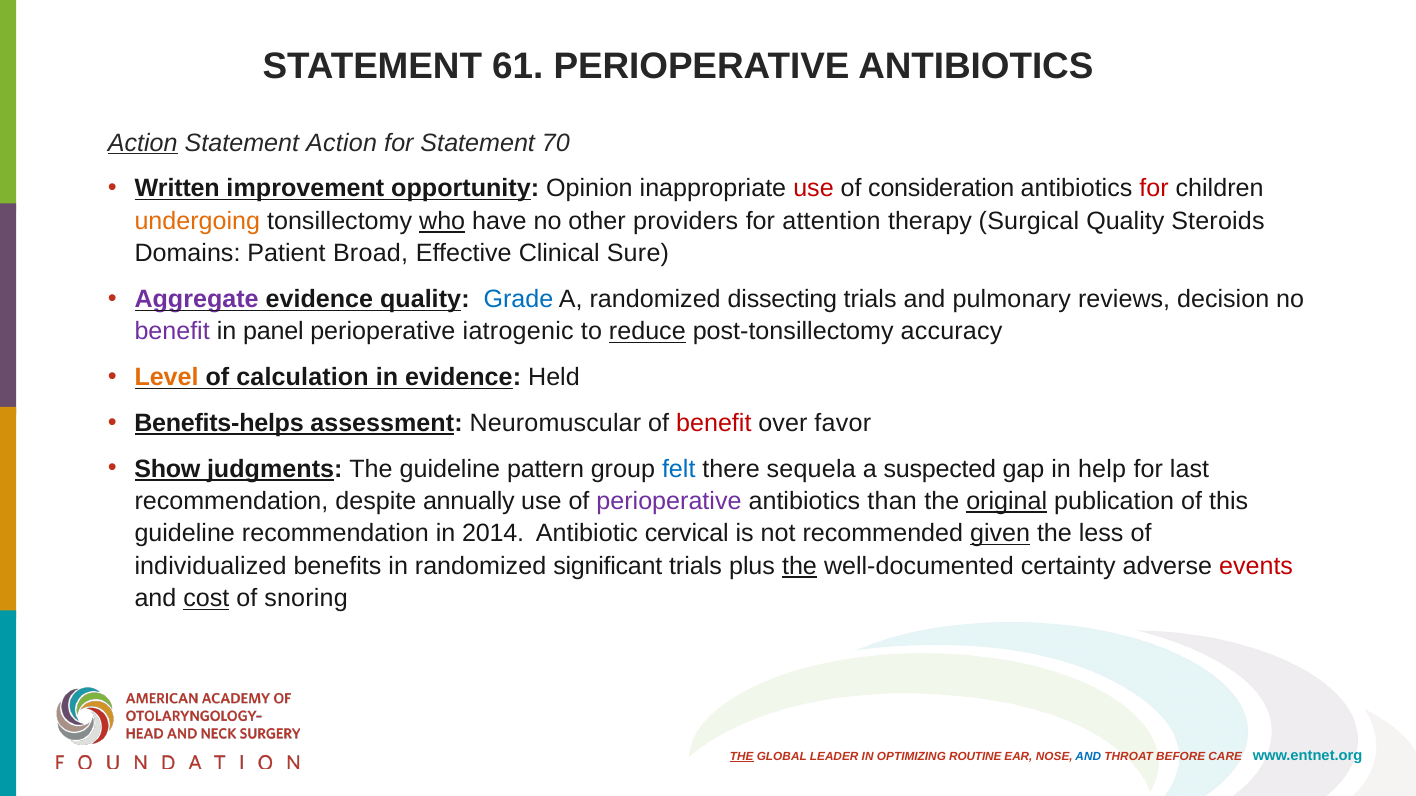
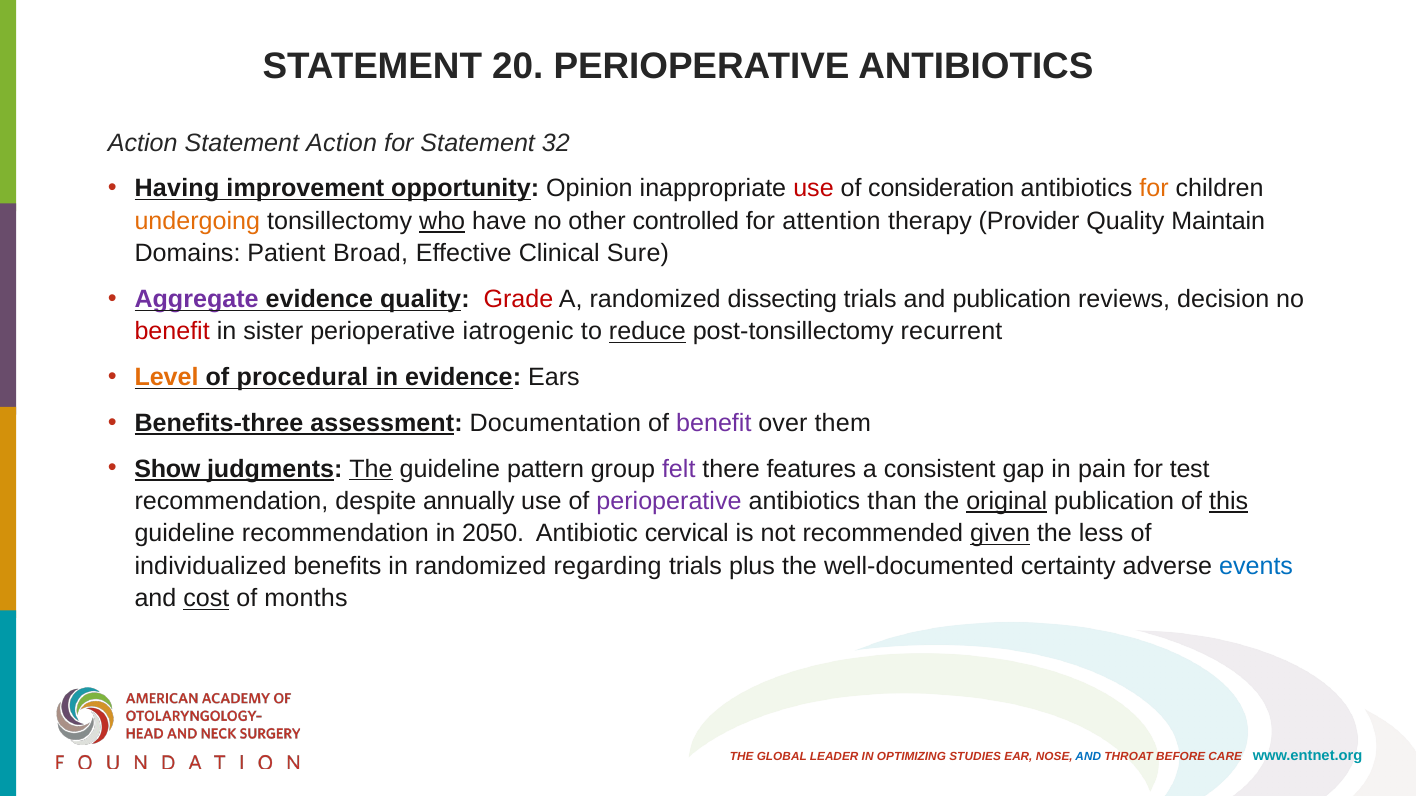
61: 61 -> 20 (518, 66)
Action underline: present -> none (143, 143)
70: 70 -> 32 (556, 143)
Written: Written -> Having (177, 189)
for colour: red -> orange (1154, 189)
providers: providers -> controlled (686, 221)
Surgical: Surgical -> Provider (1029, 221)
Steroids: Steroids -> Maintain (1218, 221)
Grade colour: blue -> red (518, 299)
and pulmonary: pulmonary -> publication (1012, 299)
benefit colour: purple -> red (172, 332)
panel: panel -> sister (273, 332)
accuracy: accuracy -> recurrent (952, 332)
calculation: calculation -> procedural (302, 378)
Held: Held -> Ears (554, 378)
Benefits-helps: Benefits-helps -> Benefits-three (219, 423)
Neuromuscular: Neuromuscular -> Documentation (555, 423)
benefit colour: red -> purple (714, 423)
favor: favor -> them (843, 423)
The underline: none -> present (371, 469)
felt colour: blue -> purple (679, 469)
sequela: sequela -> features (811, 469)
suspected: suspected -> consistent (940, 469)
help: help -> pain (1102, 469)
last: last -> test (1190, 469)
this underline: none -> present (1229, 502)
2014: 2014 -> 2050 (493, 534)
significant: significant -> regarding (608, 567)
the underline: present -> none (800, 567)
events colour: red -> blue (1256, 567)
snoring: snoring -> months (306, 599)
THE underline: present -> none (742, 757)
ROUTINE: ROUTINE -> STUDIES (975, 757)
